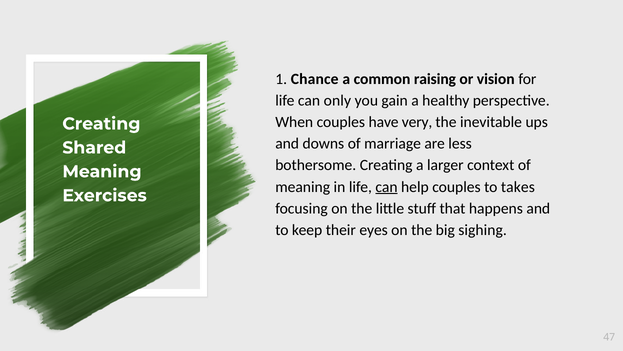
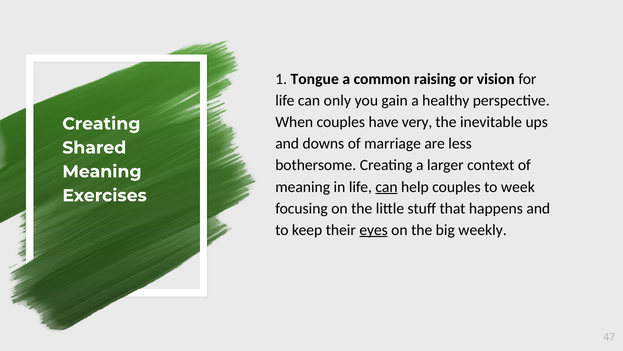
Chance: Chance -> Tongue (315, 79)
takes: takes -> week (518, 187)
eyes underline: none -> present (374, 230)
sighing: sighing -> weekly (483, 230)
